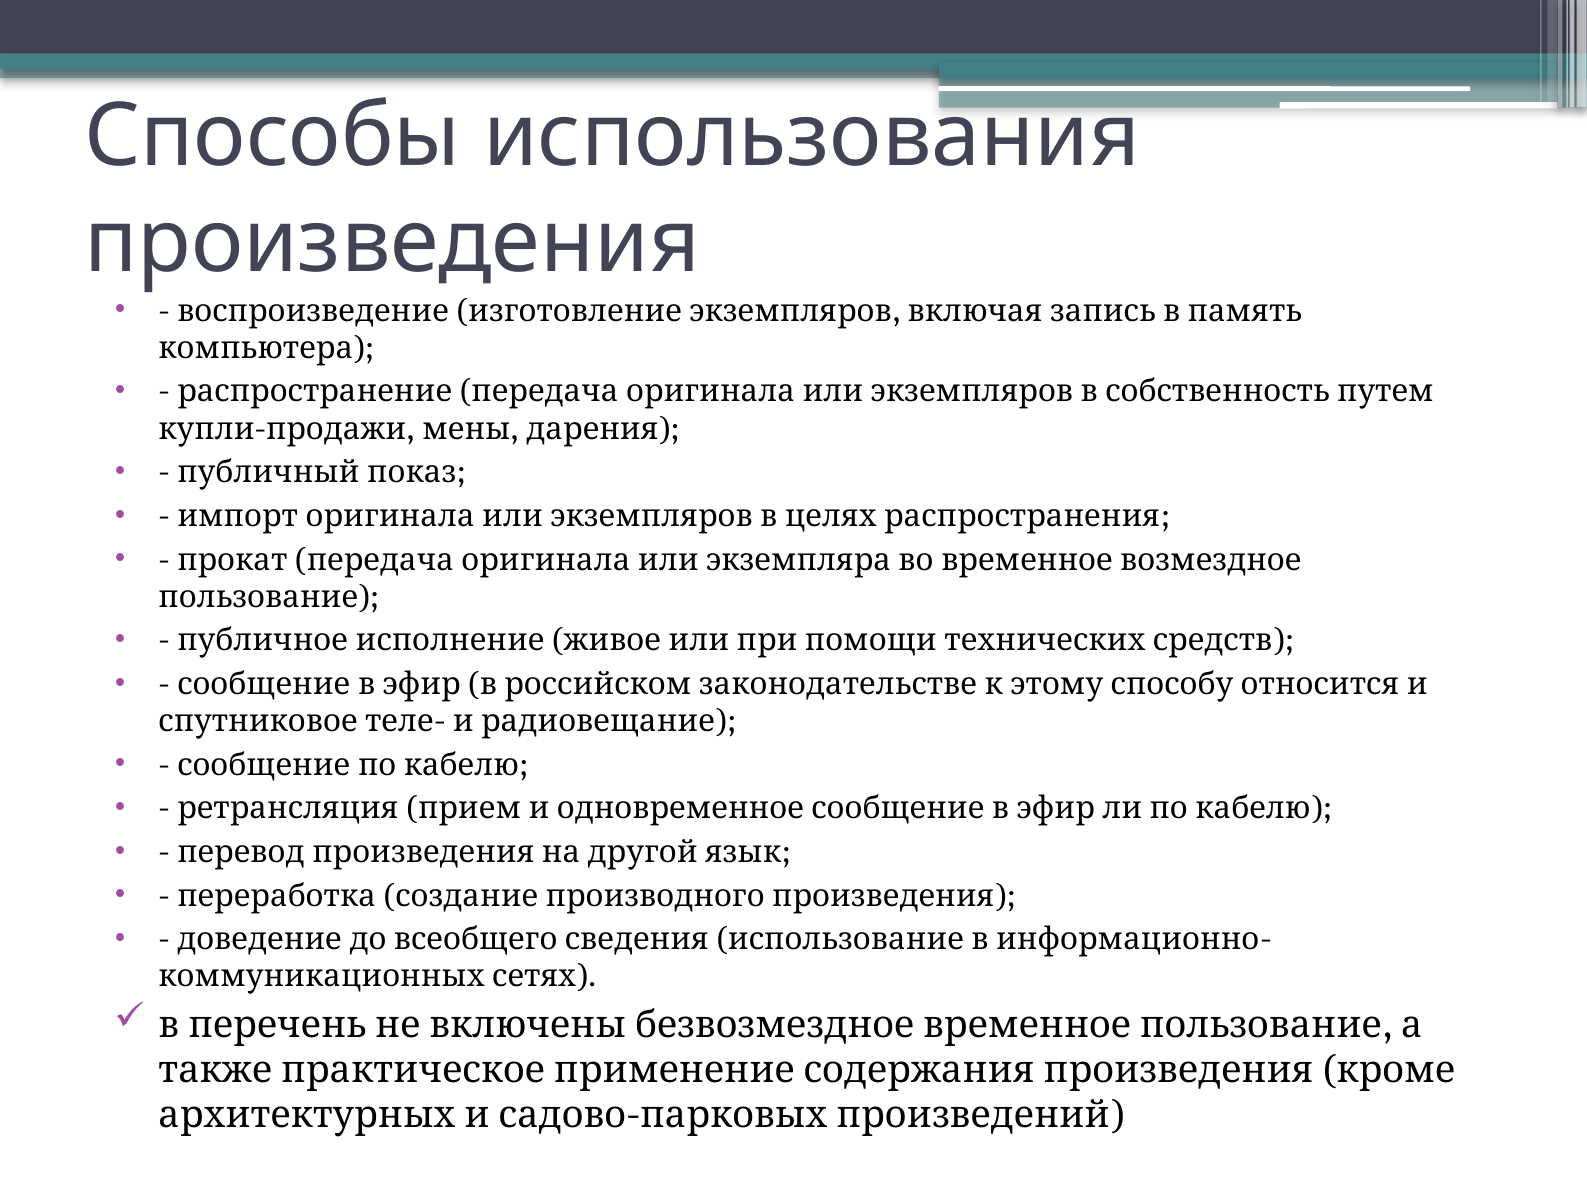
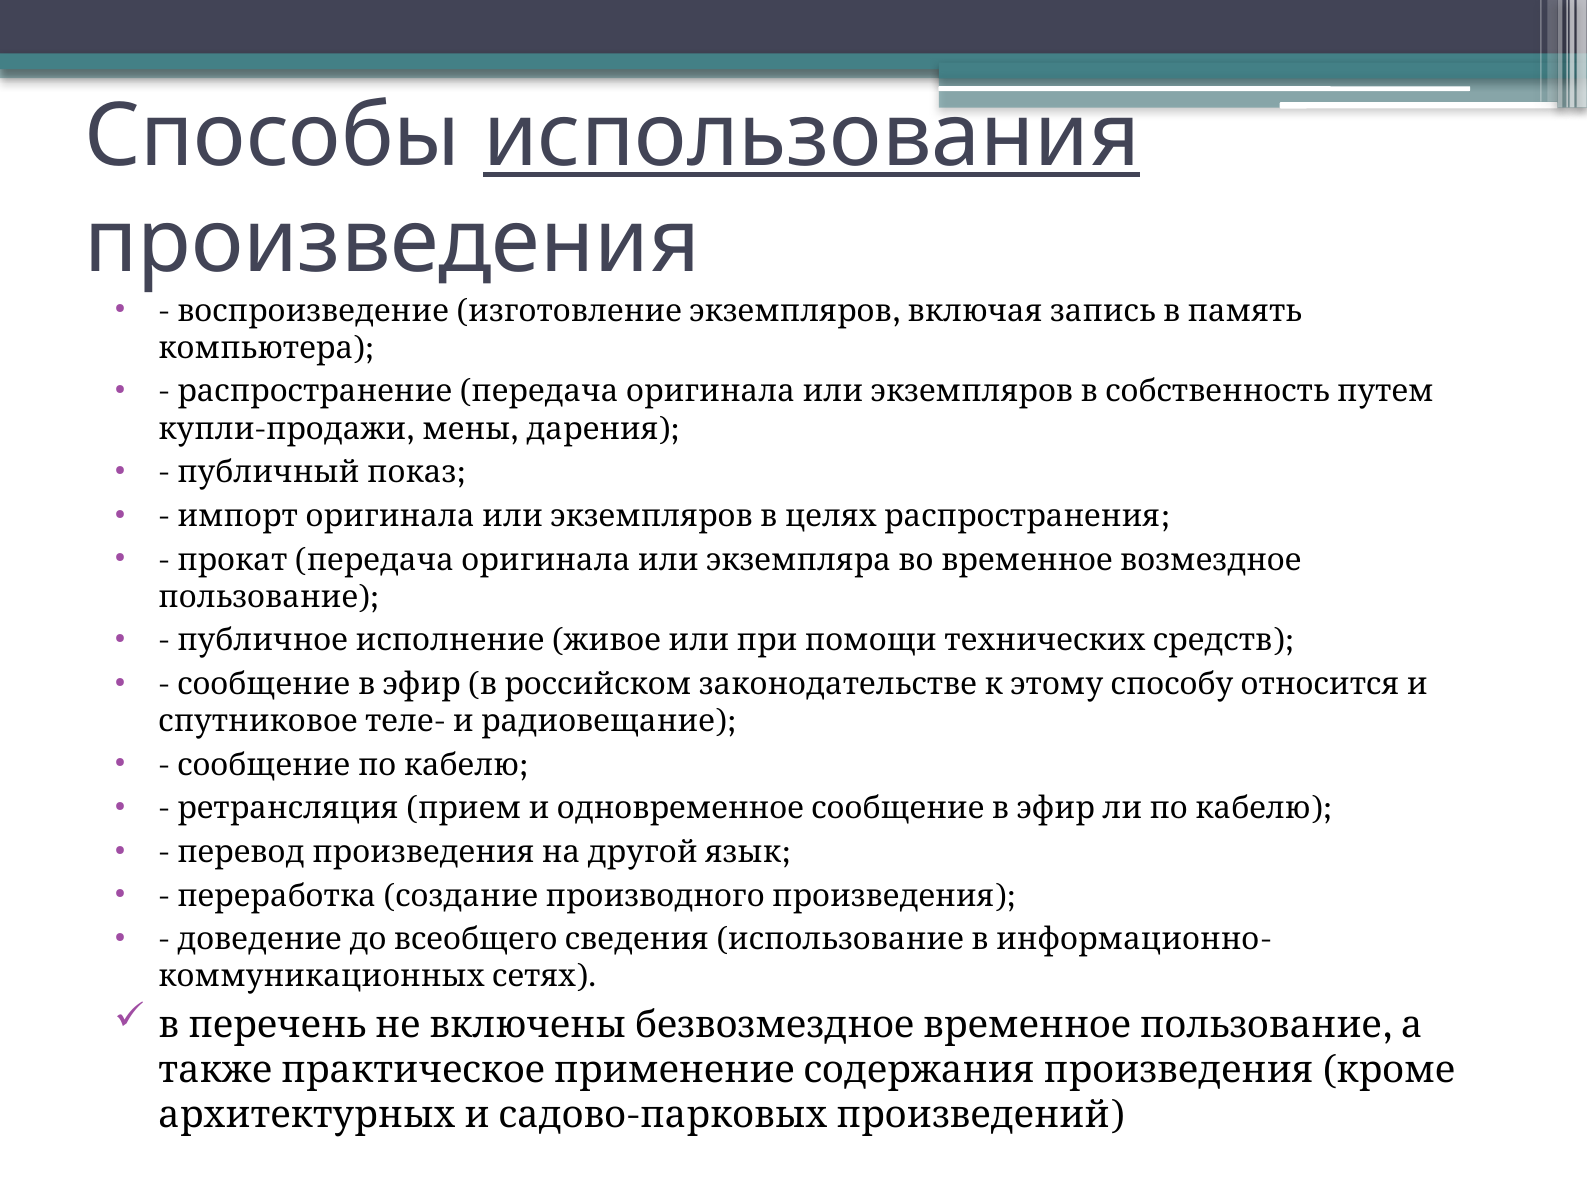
использования underline: none -> present (812, 136)
